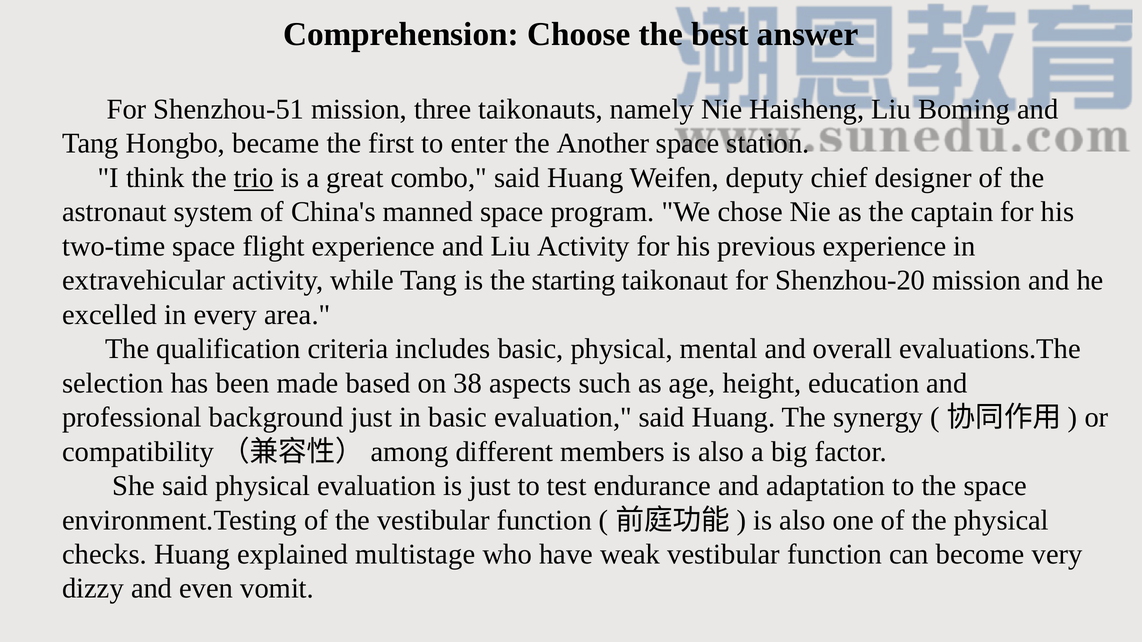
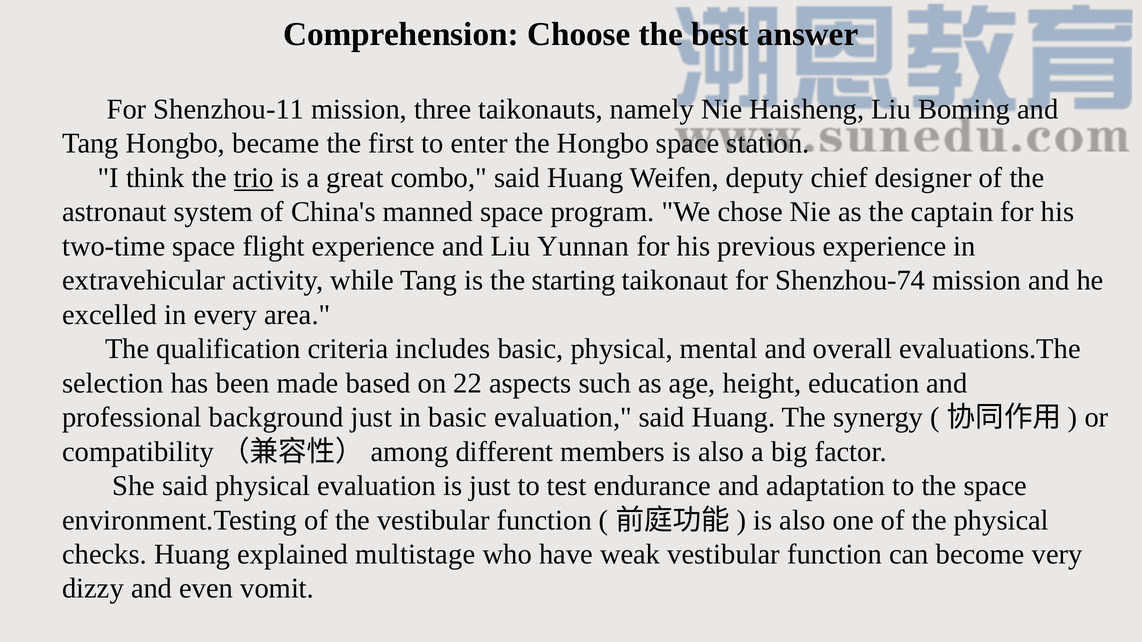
Shenzhou-51: Shenzhou-51 -> Shenzhou-11 (229, 109)
the Another: Another -> Hongbo (603, 144)
Liu Activity: Activity -> Yunnan (583, 246)
Shenzhou-20: Shenzhou-20 -> Shenzhou-74 (850, 281)
38: 38 -> 22 (468, 383)
